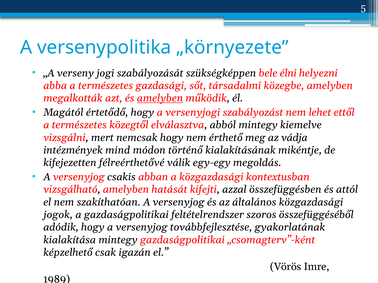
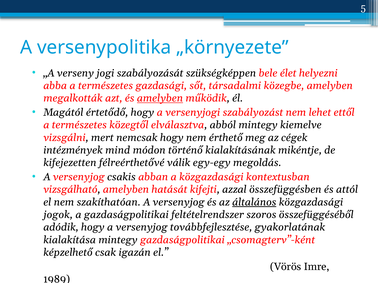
élni: élni -> élet (288, 73)
vádja: vádja -> cégek (294, 138)
általános underline: none -> present (254, 202)
